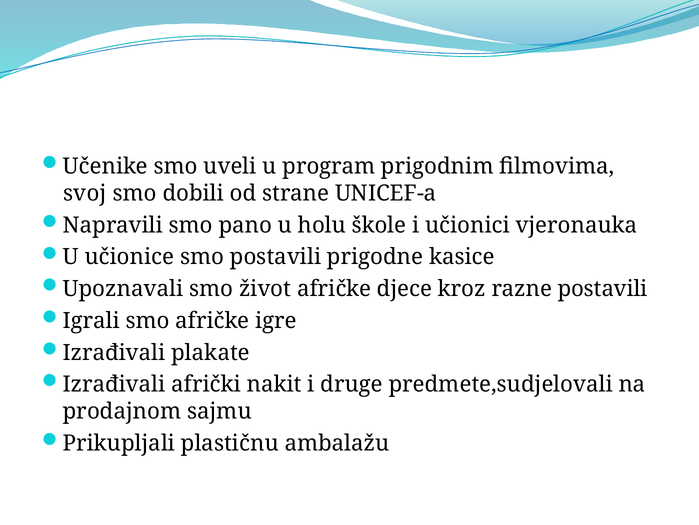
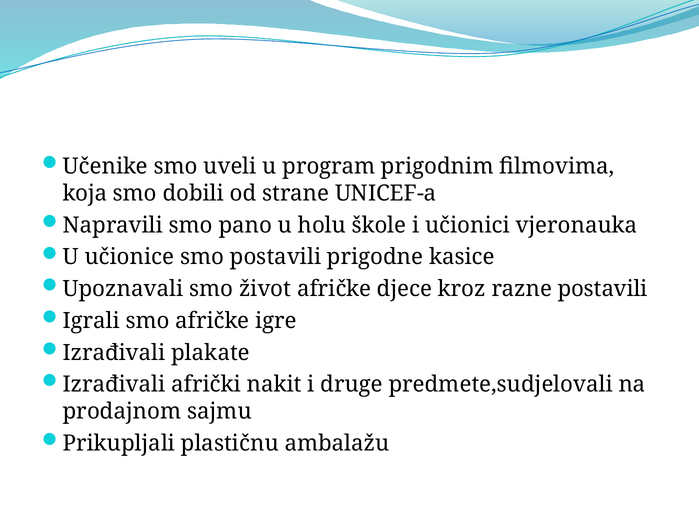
svoj: svoj -> koja (85, 193)
